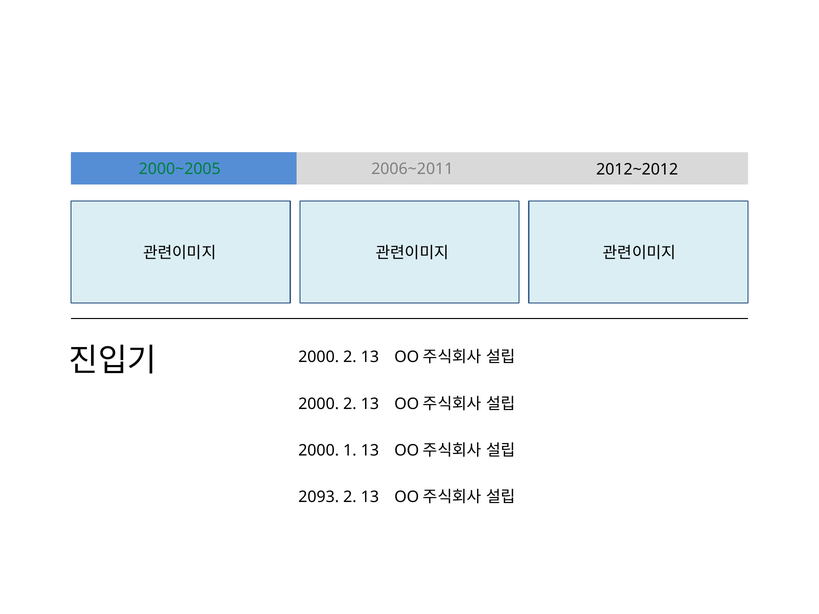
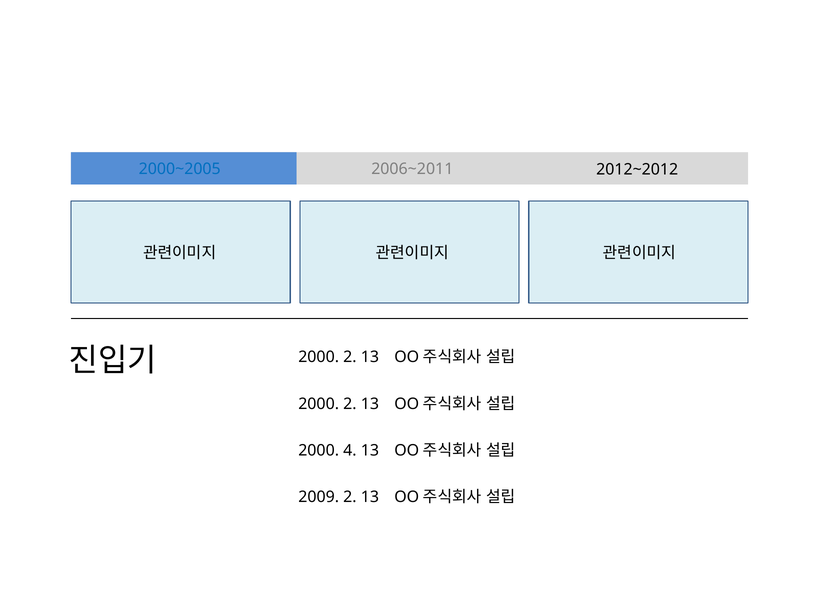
2000~2005 colour: green -> blue (180, 169)
1: 1 -> 4 (350, 451)
2093: 2093 -> 2009 (319, 497)
